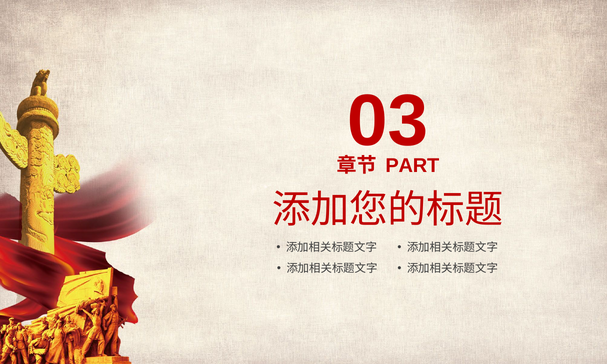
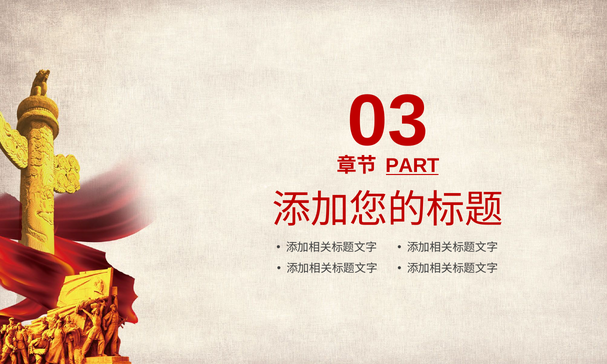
PART underline: none -> present (412, 166)
